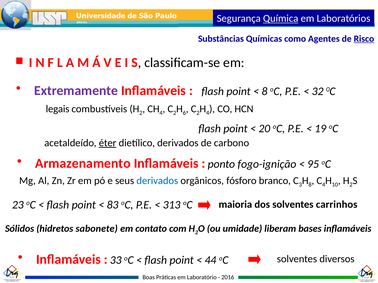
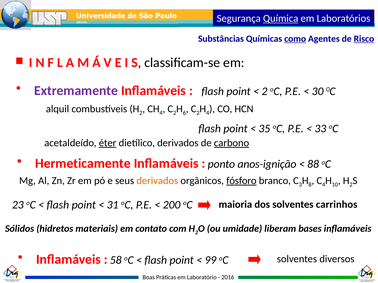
como underline: none -> present (295, 39)
8: 8 -> 2 (265, 91)
32: 32 -> 30 (318, 91)
legais: legais -> alquil (58, 109)
20: 20 -> 35 (264, 129)
19: 19 -> 33 (320, 129)
carbono underline: none -> present (231, 143)
Armazenamento: Armazenamento -> Hermeticamente (83, 164)
fogo-ignição: fogo-ignição -> anos-ignição (267, 164)
95: 95 -> 88 (313, 164)
derivados colour: blue -> orange (157, 181)
fósforo underline: none -> present (241, 181)
83: 83 -> 31 (113, 205)
313: 313 -> 200 (172, 205)
sabonete: sabonete -> materiais (97, 229)
33: 33 -> 58 (116, 261)
44: 44 -> 99 (210, 261)
